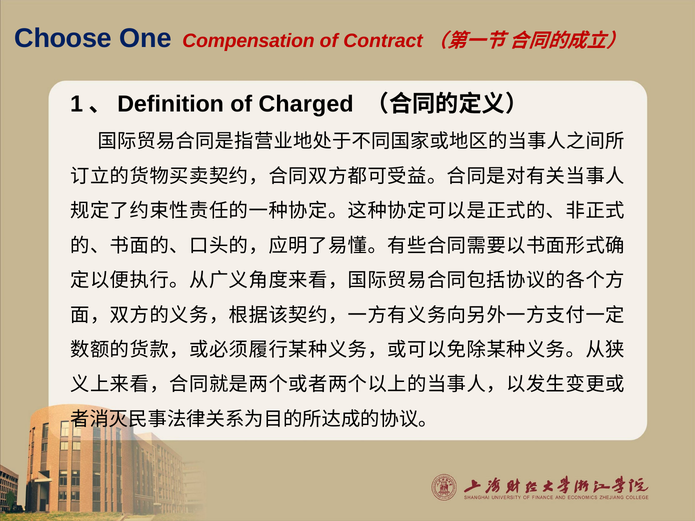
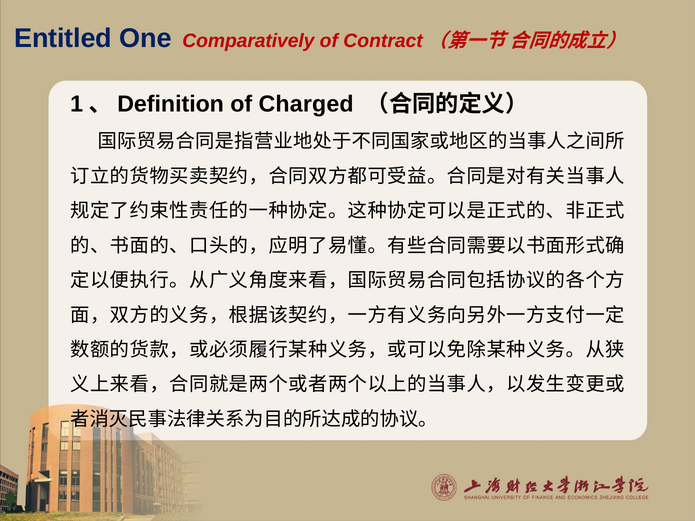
Choose: Choose -> Entitled (63, 39)
Compensation: Compensation -> Comparatively (248, 41)
